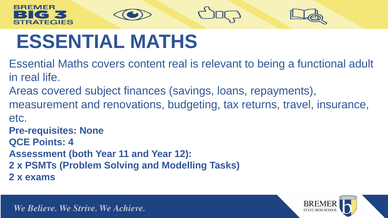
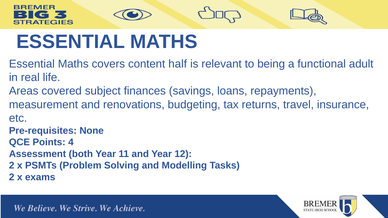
content real: real -> half (178, 64)
